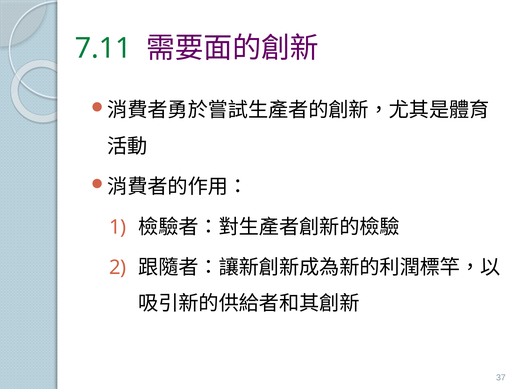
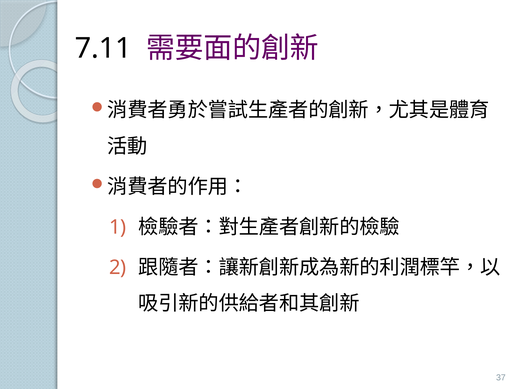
7.11 colour: green -> black (103, 48)
